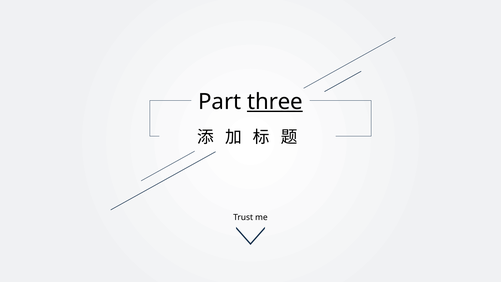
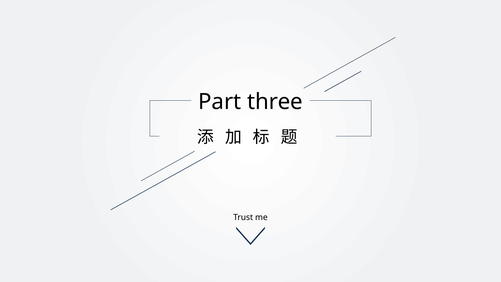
three underline: present -> none (275, 102)
